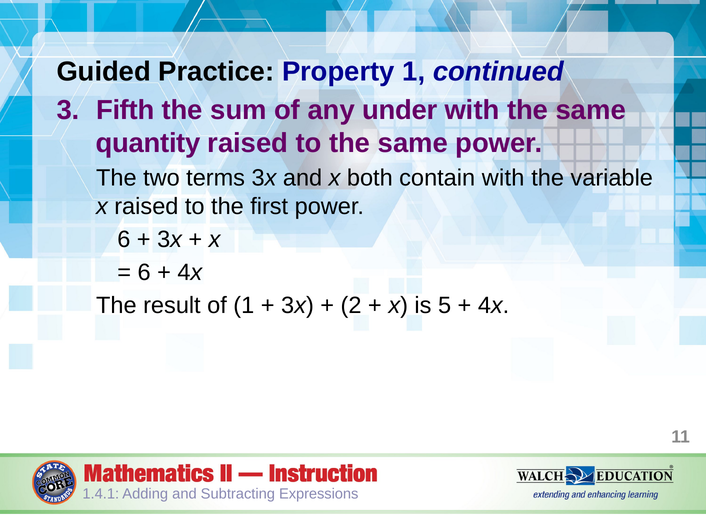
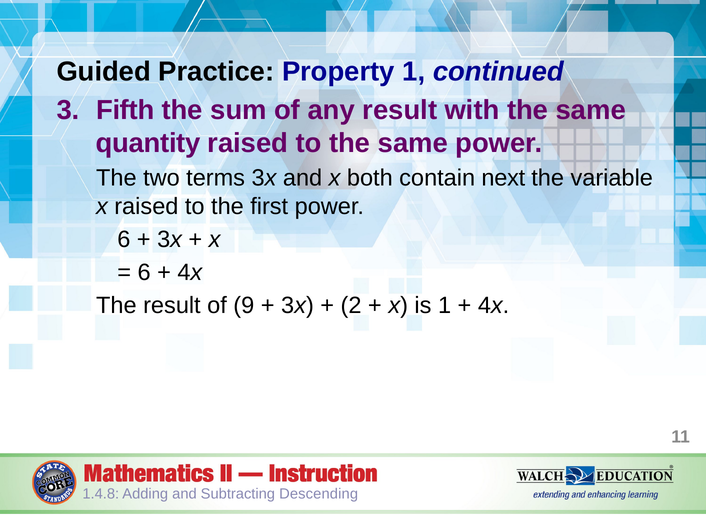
any under: under -> result (400, 110)
contain with: with -> next (503, 178)
of 1: 1 -> 9 (244, 305)
is 5: 5 -> 1 (445, 305)
1.4.1: 1.4.1 -> 1.4.8 (101, 494)
Expressions: Expressions -> Descending (319, 494)
